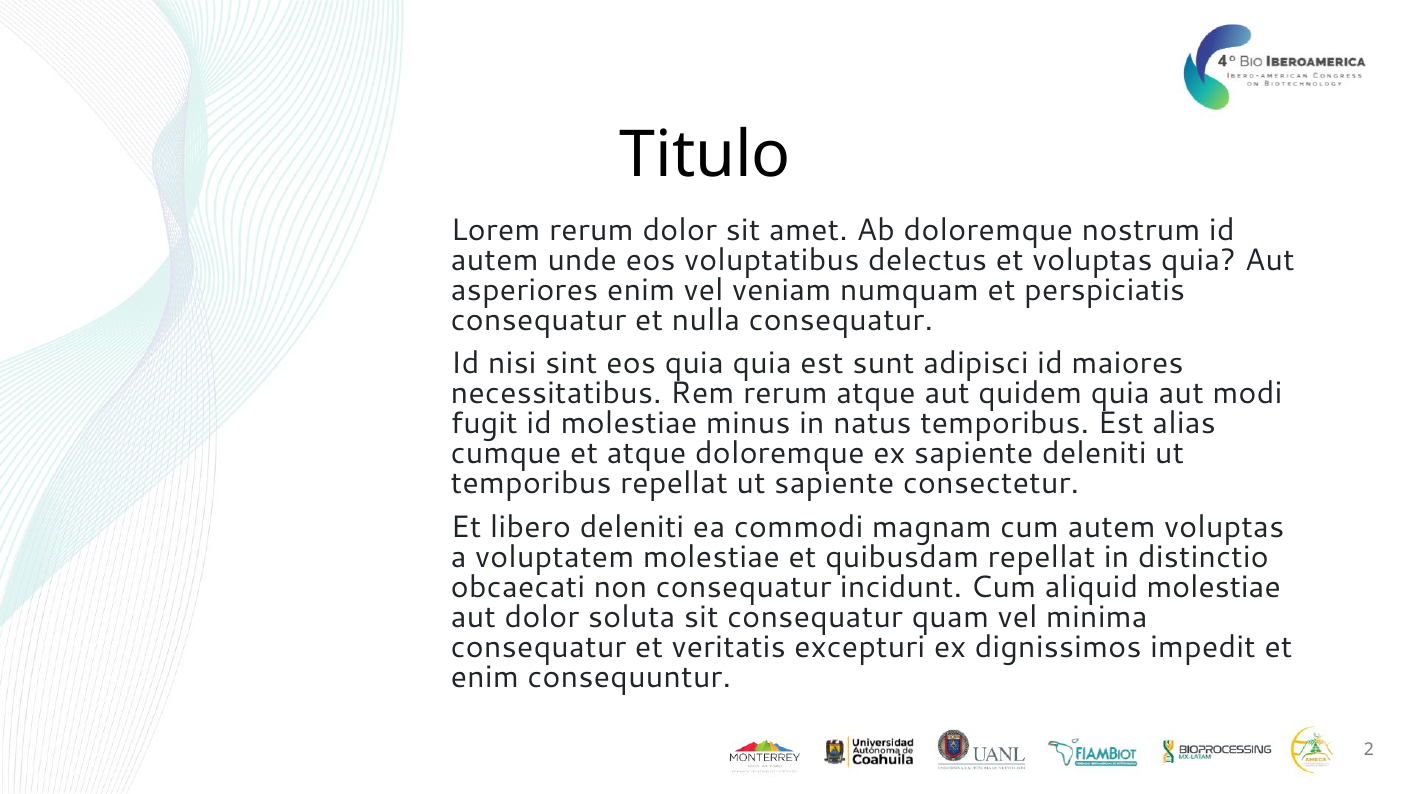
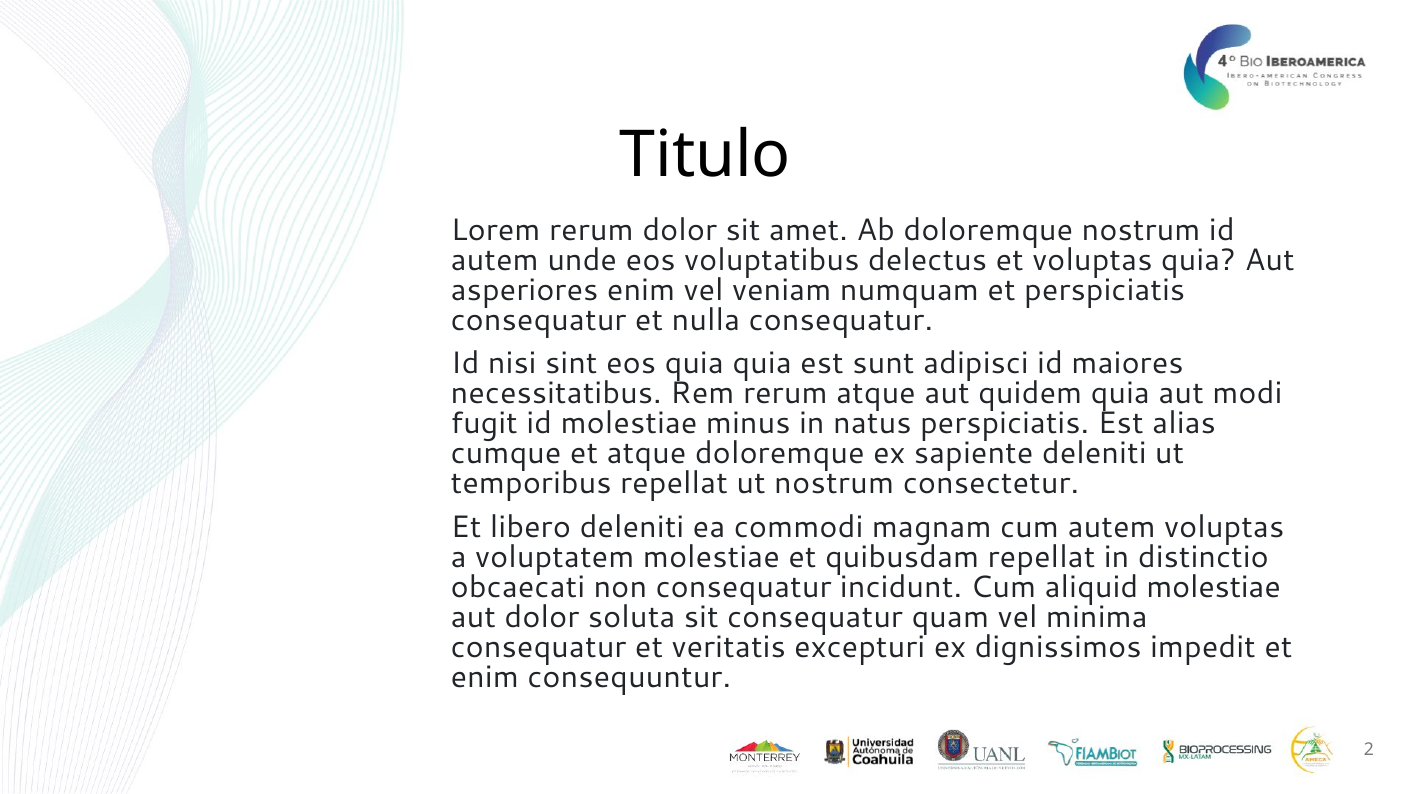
natus temporibus: temporibus -> perspiciatis (1005, 424)
ut sapiente: sapiente -> nostrum (834, 484)
